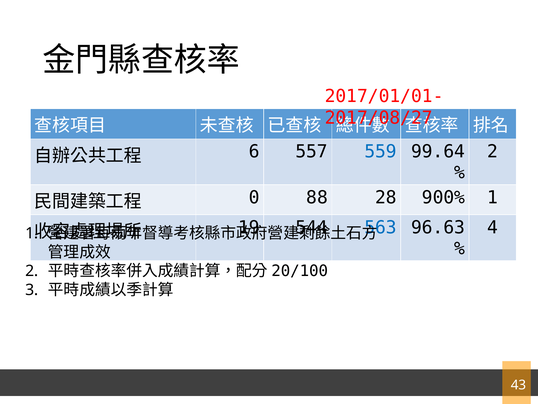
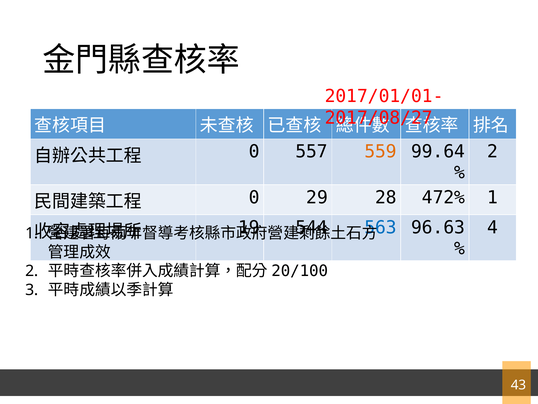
6: 6 -> 0 (254, 151)
559 colour: blue -> orange (381, 151)
88: 88 -> 29 (317, 197)
900%: 900% -> 472% (443, 197)
